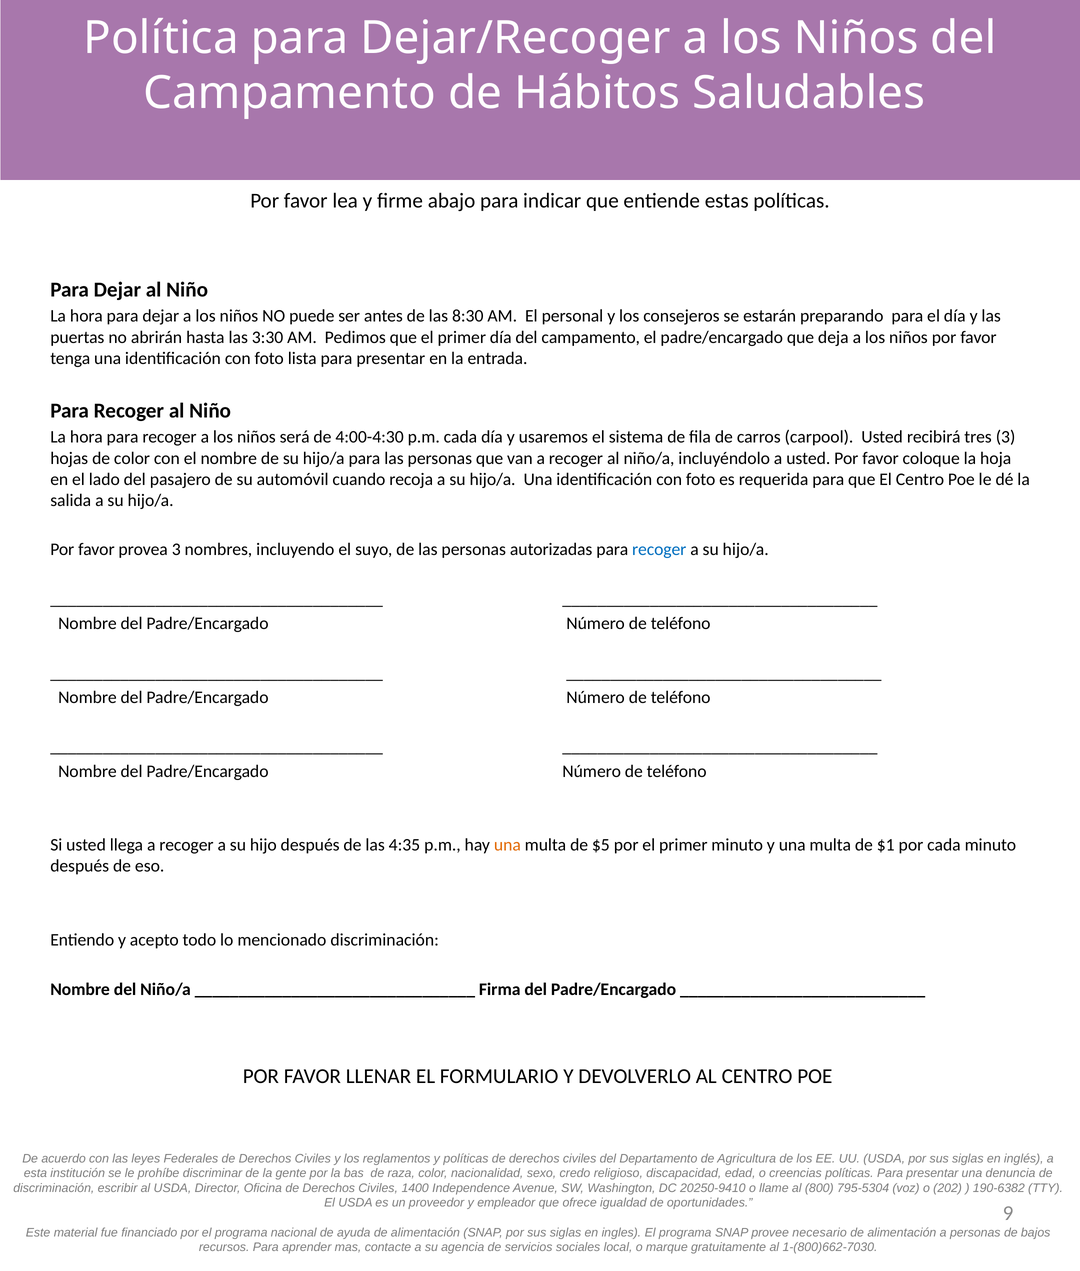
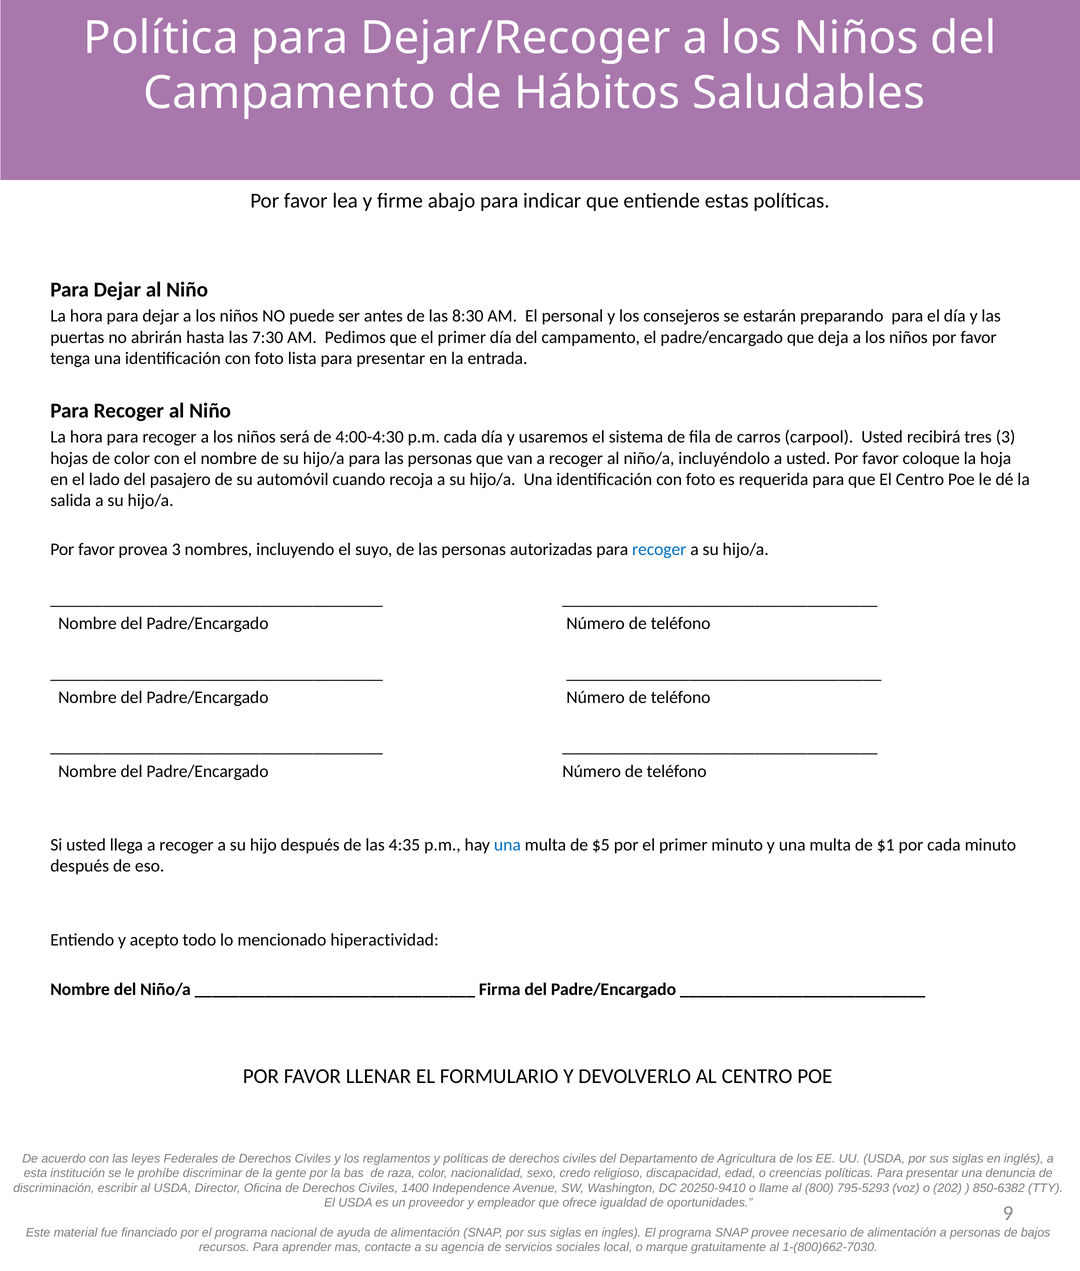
3:30: 3:30 -> 7:30 (268, 337)
una colour: orange -> blue (507, 845)
mencionado discriminación: discriminación -> hiperactividad (385, 940)
795-5304: 795-5304 -> 795-5293 (863, 1188)
190-6382: 190-6382 -> 850-6382 (999, 1188)
